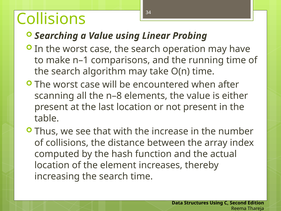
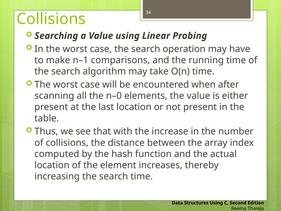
n–8: n–8 -> n–0 (114, 96)
